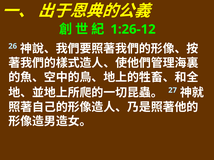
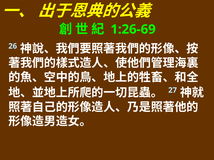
1:26-12: 1:26-12 -> 1:26-69 (133, 29)
